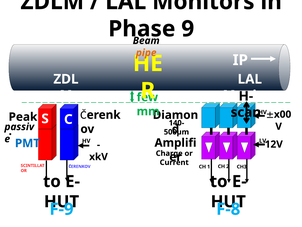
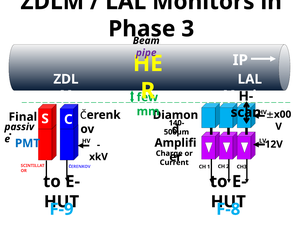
9: 9 -> 3 (188, 29)
pipe colour: orange -> purple (146, 53)
Peak: Peak -> Final (23, 117)
